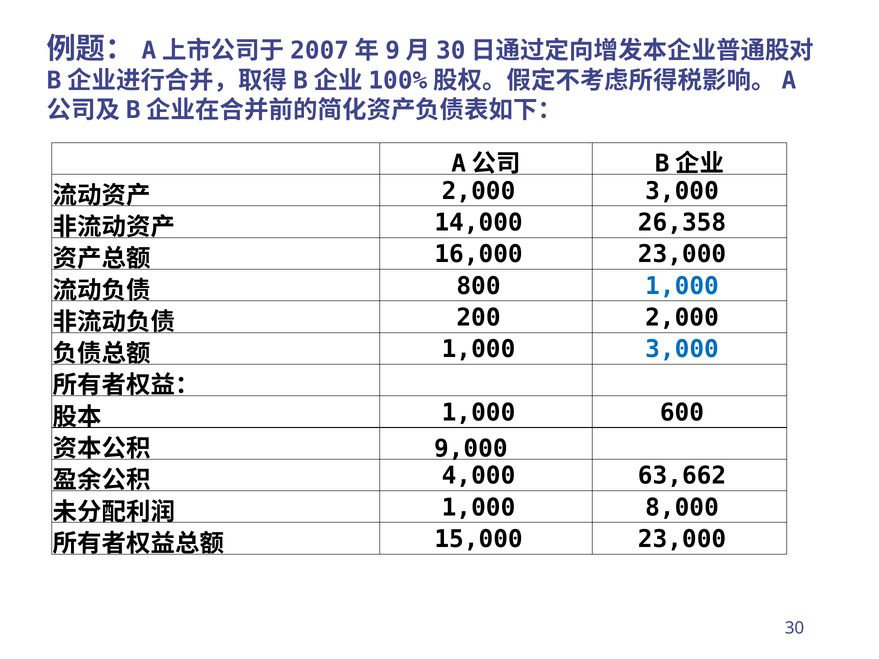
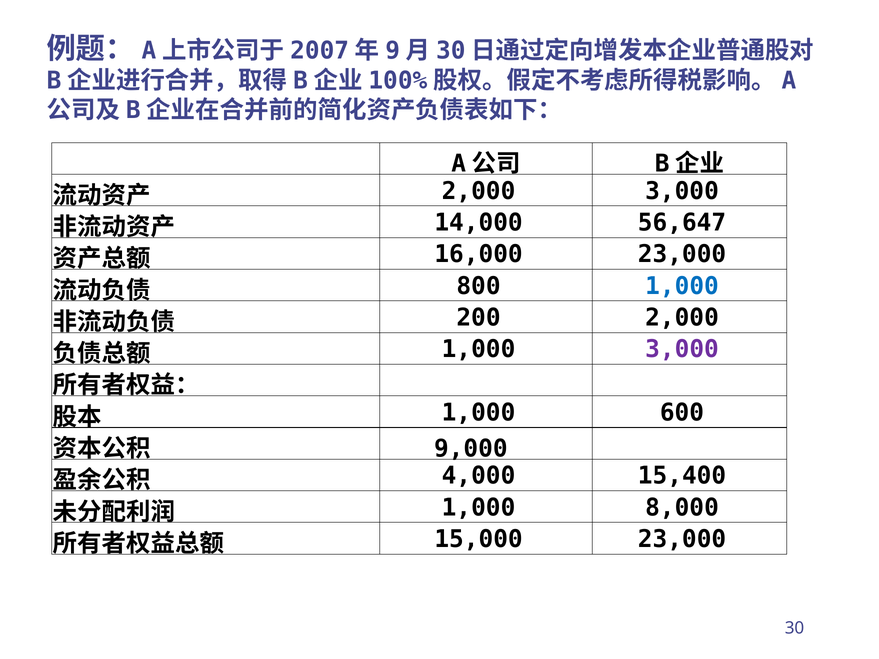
26,358: 26,358 -> 56,647 (682, 223)
3,000 colour: blue -> purple (682, 349)
63,662: 63,662 -> 15,400 (682, 476)
